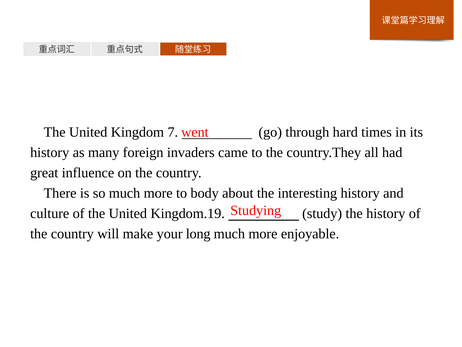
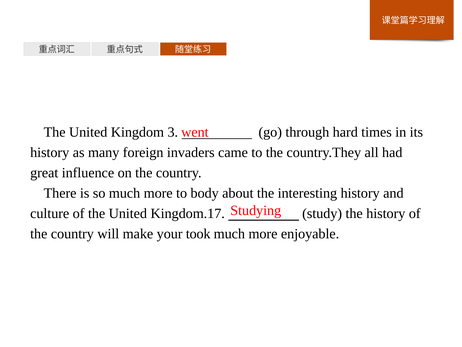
7: 7 -> 3 (173, 132)
Kingdom.19: Kingdom.19 -> Kingdom.17 (188, 213)
long: long -> took (198, 233)
